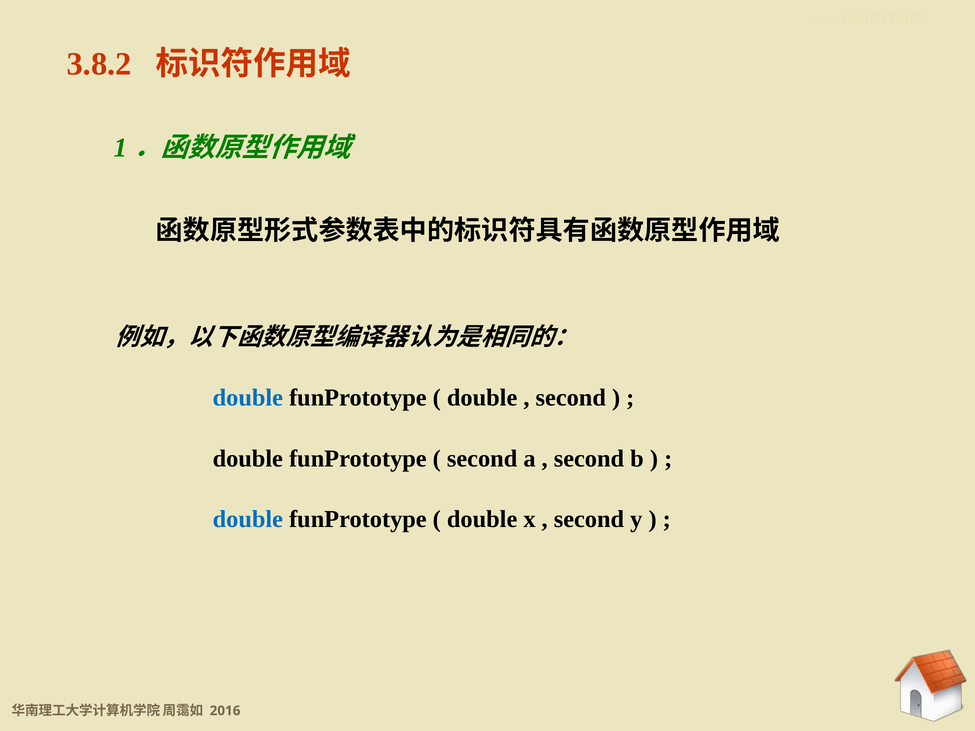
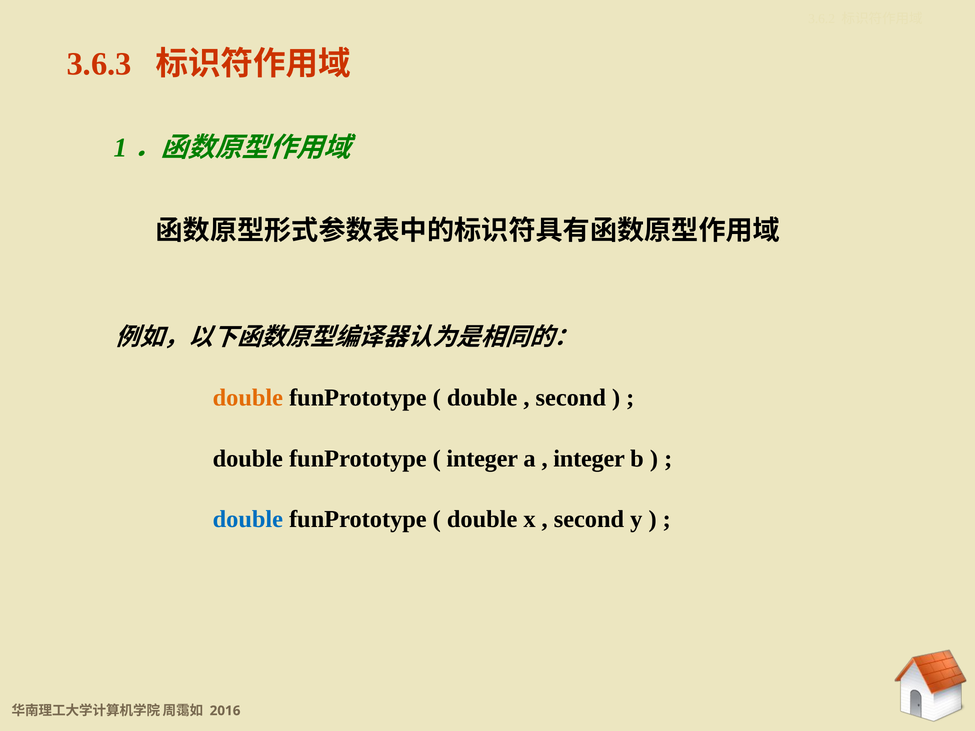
3.8.2: 3.8.2 -> 3.6.3 (99, 64)
double colour: blue -> orange (248, 398)
second: second -> integer (482, 459)
second: second -> integer (589, 459)
